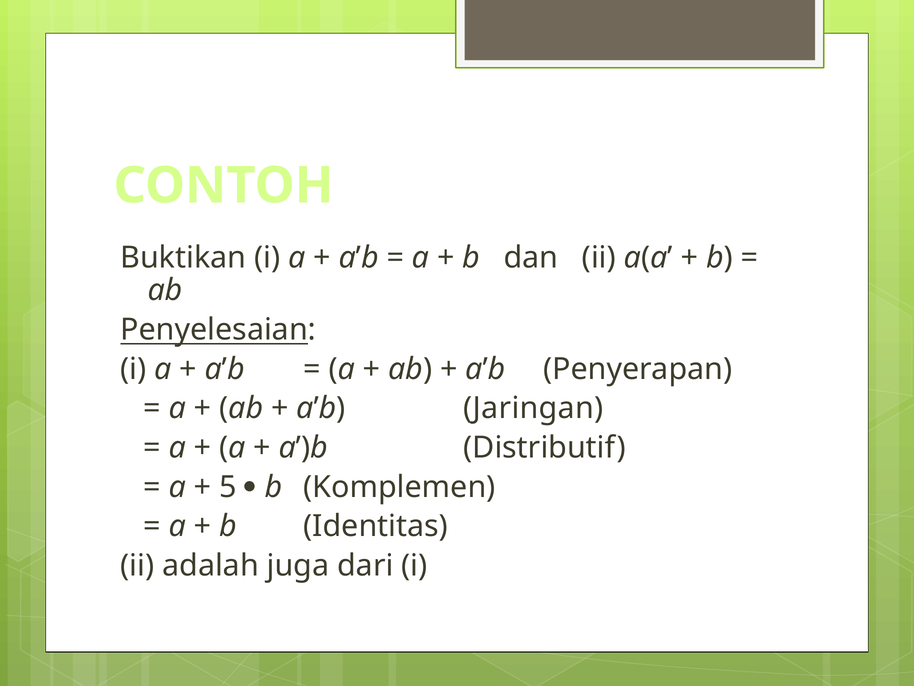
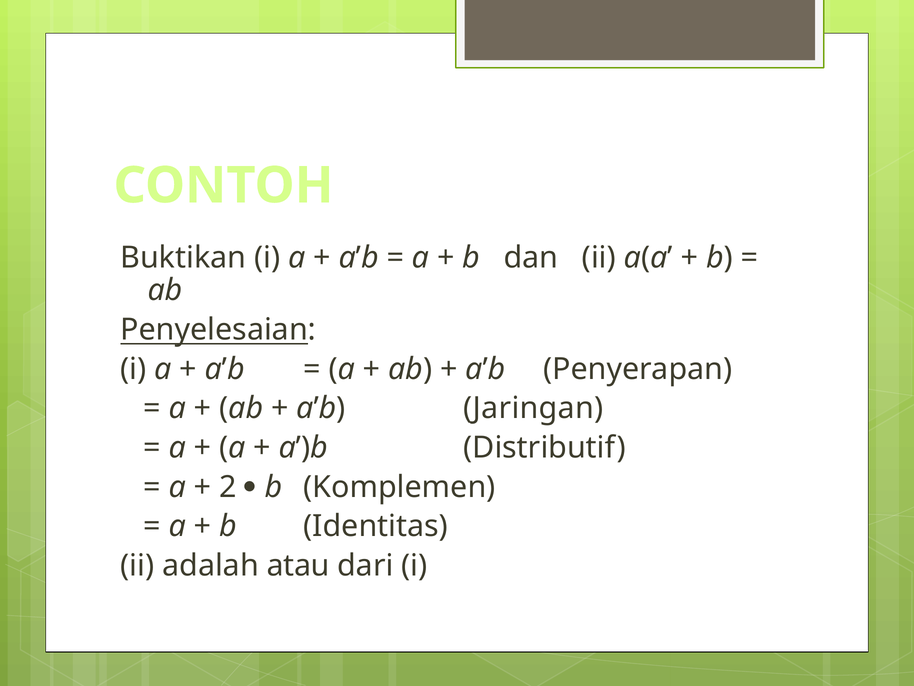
5: 5 -> 2 (228, 487)
juga: juga -> atau (298, 565)
